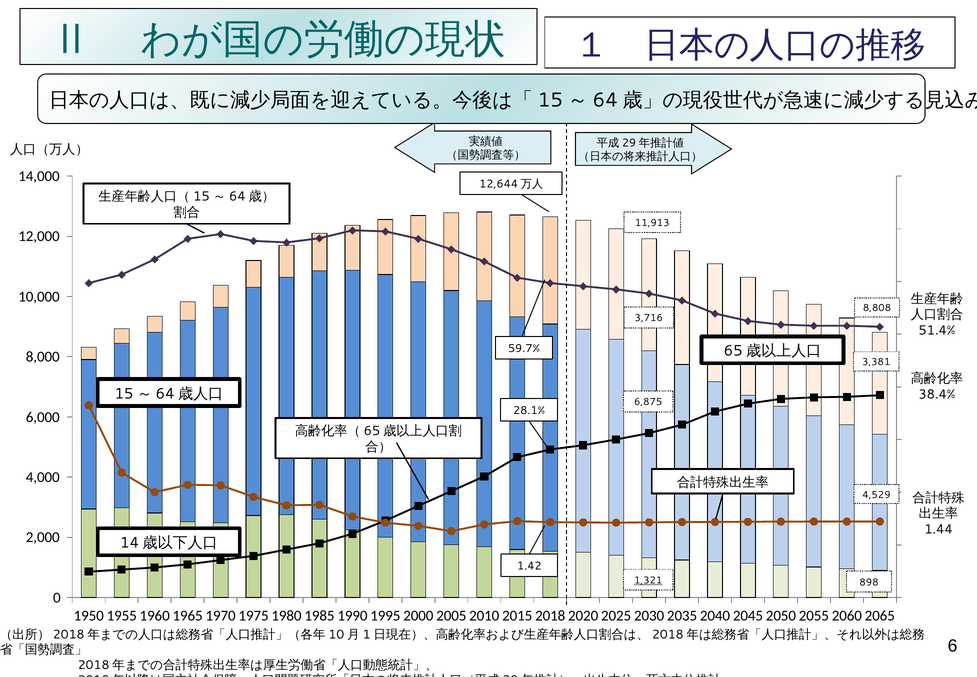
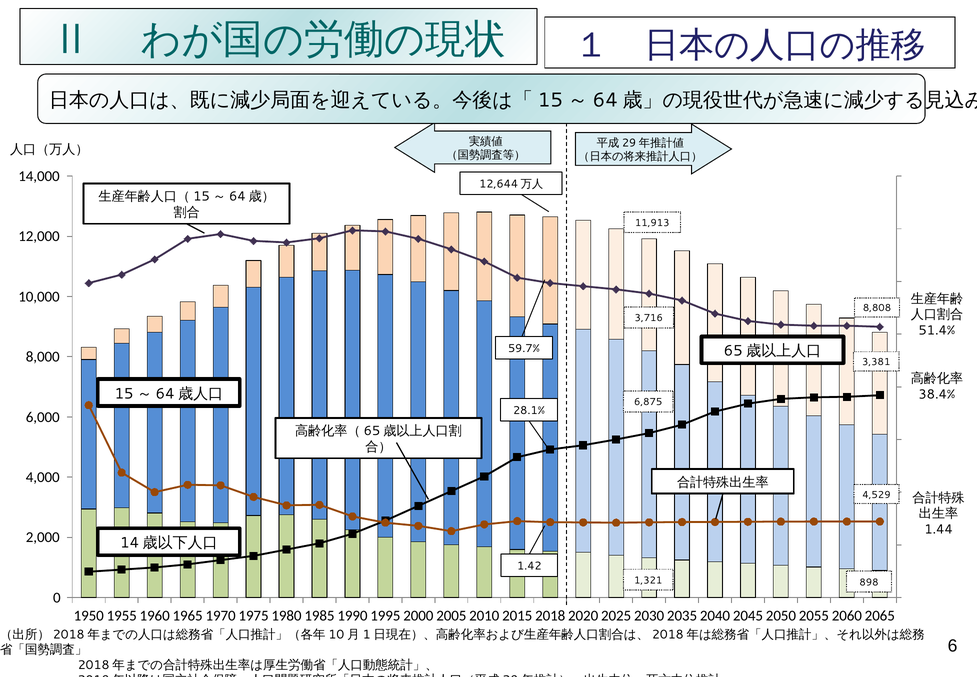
1,321 underline: present -> none (648, 580)
